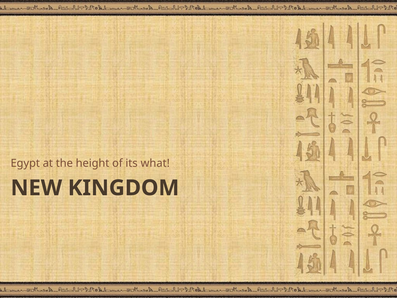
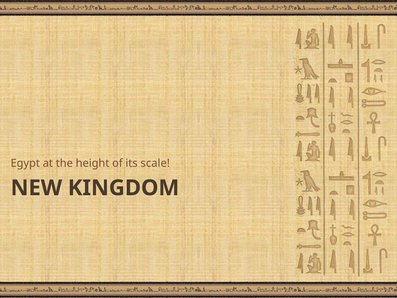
what: what -> scale (155, 163)
